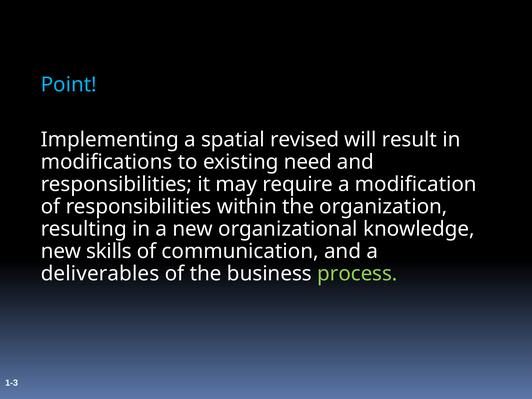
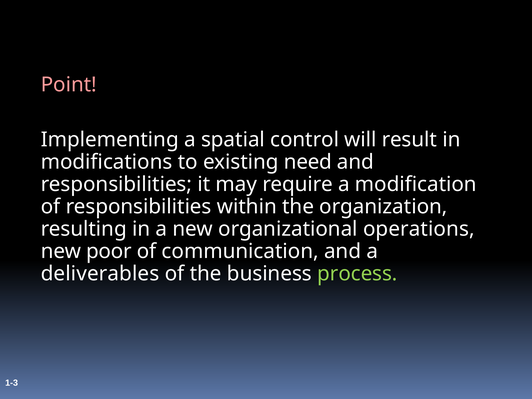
Point colour: light blue -> pink (69, 85)
revised: revised -> control (305, 140)
knowledge: knowledge -> operations (419, 229)
skills: skills -> poor (109, 251)
